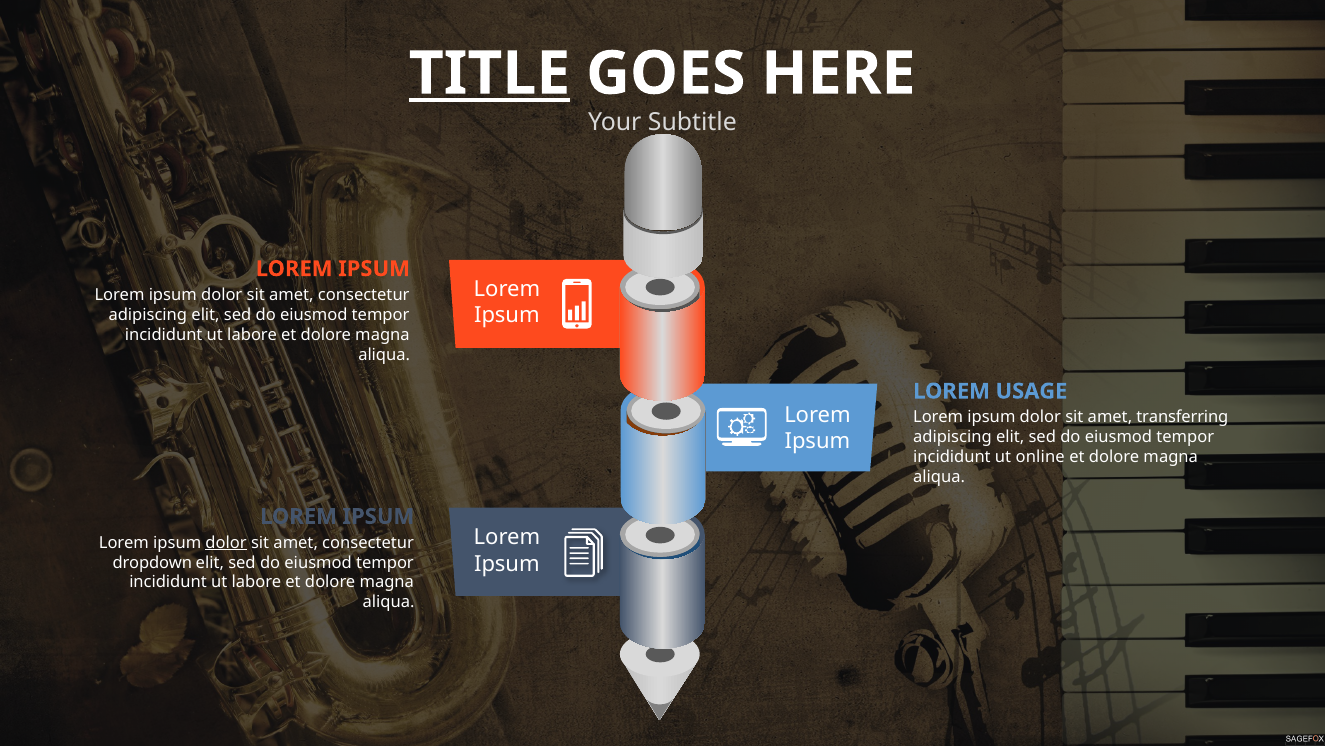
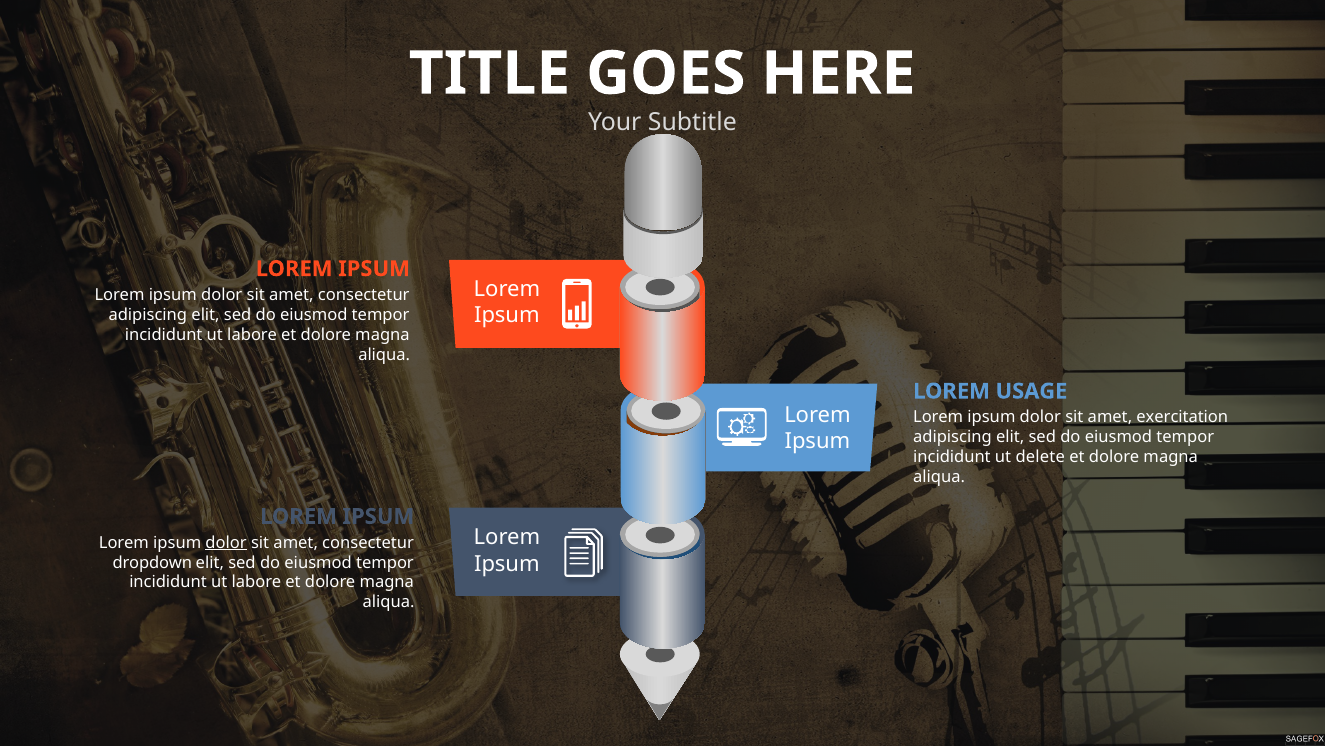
TITLE underline: present -> none (490, 74)
transferring: transferring -> exercitation (1182, 417)
online: online -> delete (1040, 457)
